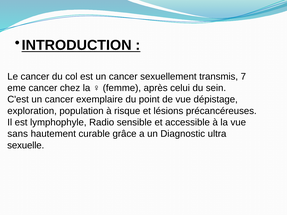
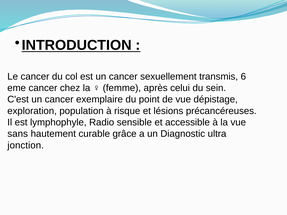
7: 7 -> 6 (243, 77)
sexuelle: sexuelle -> jonction (26, 145)
